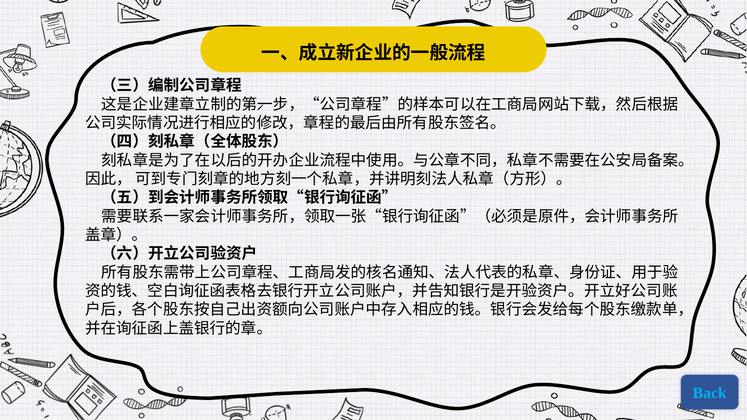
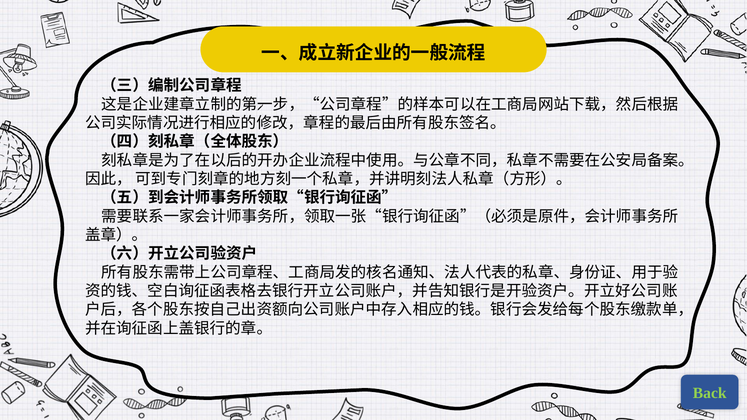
Back colour: light blue -> light green (710, 393)
